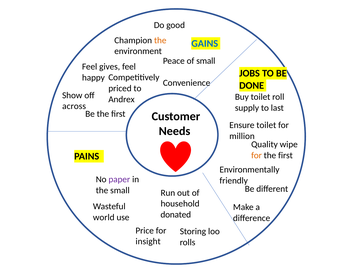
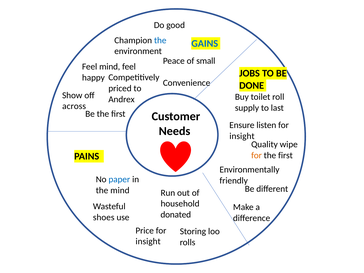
the colour: orange -> blue (160, 40)
Feel gives: gives -> mind (110, 67)
Ensure toilet: toilet -> listen (266, 125)
million: million -> insight (242, 136)
paper colour: purple -> blue (119, 179)
the small: small -> mind (120, 190)
world: world -> shoes (104, 217)
